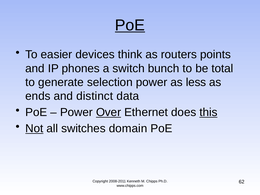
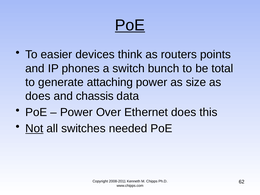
selection: selection -> attaching (110, 82)
less: less -> size (196, 82)
ends: ends -> does (38, 96)
distinct: distinct -> chassis (95, 96)
Over underline: present -> none (109, 112)
this underline: present -> none (208, 112)
domain: domain -> needed (128, 129)
